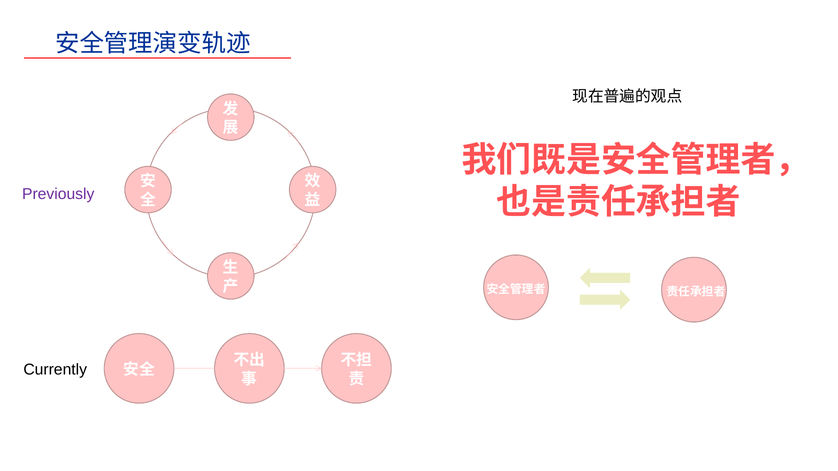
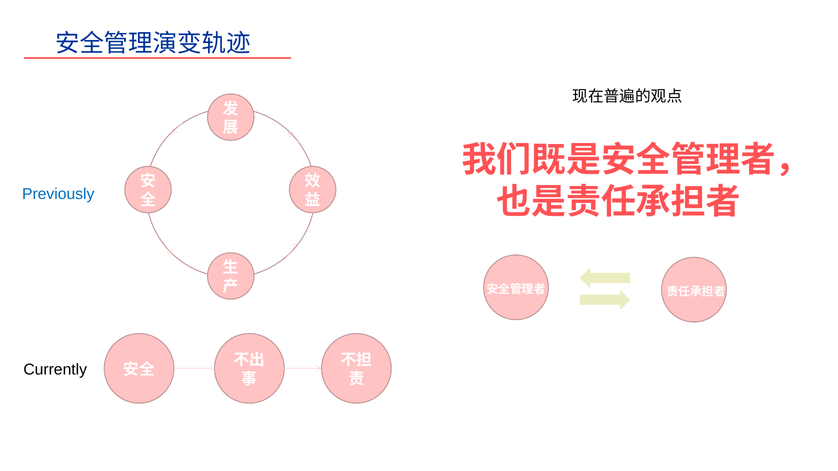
Previously colour: purple -> blue (58, 194)
